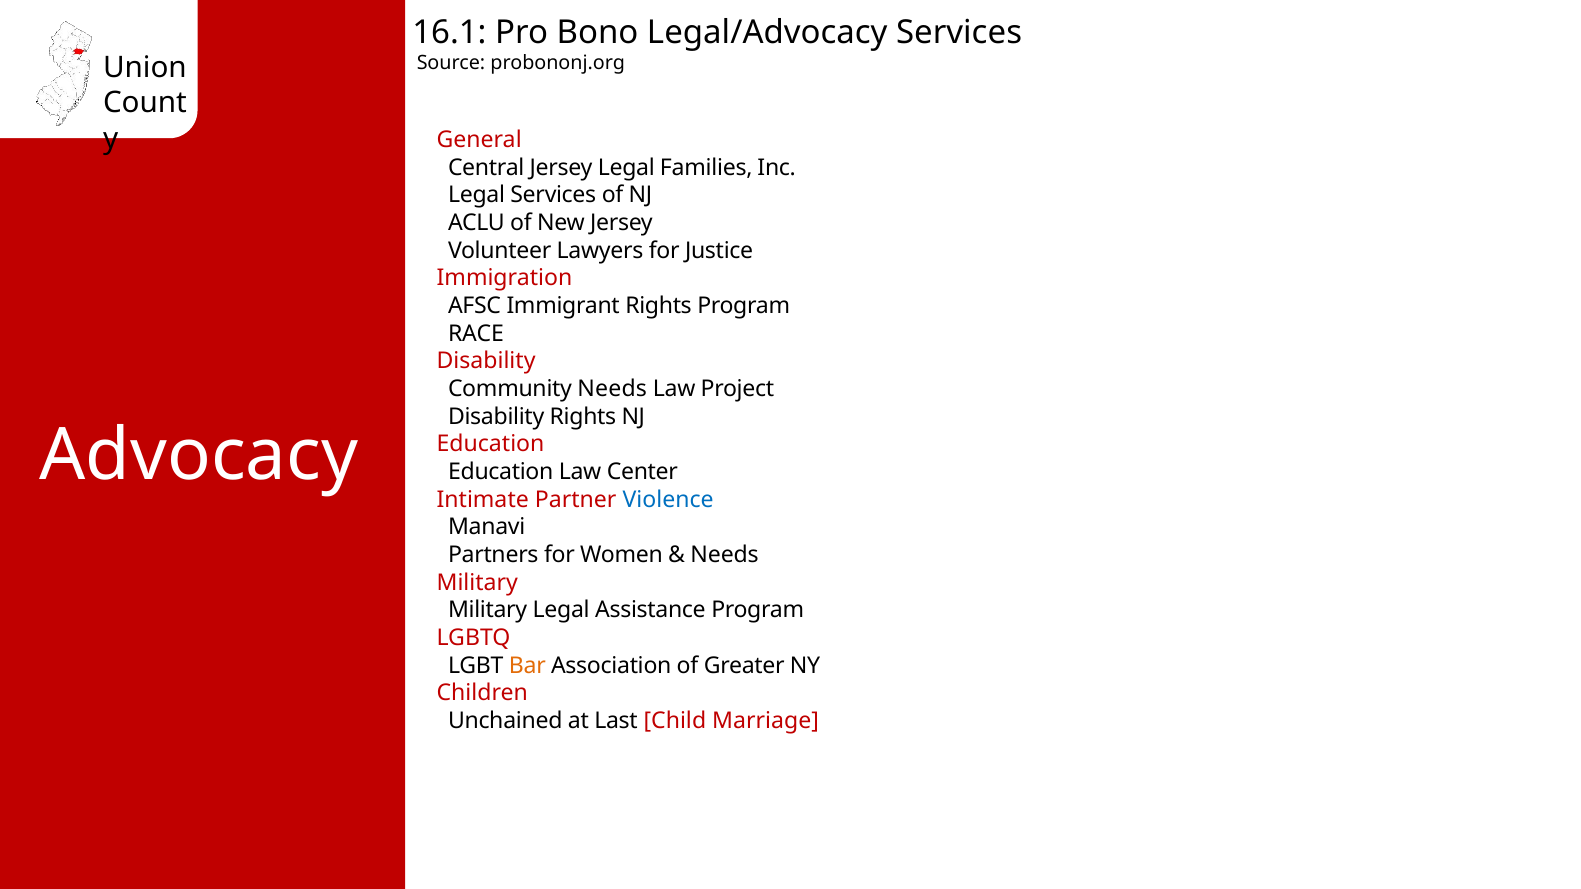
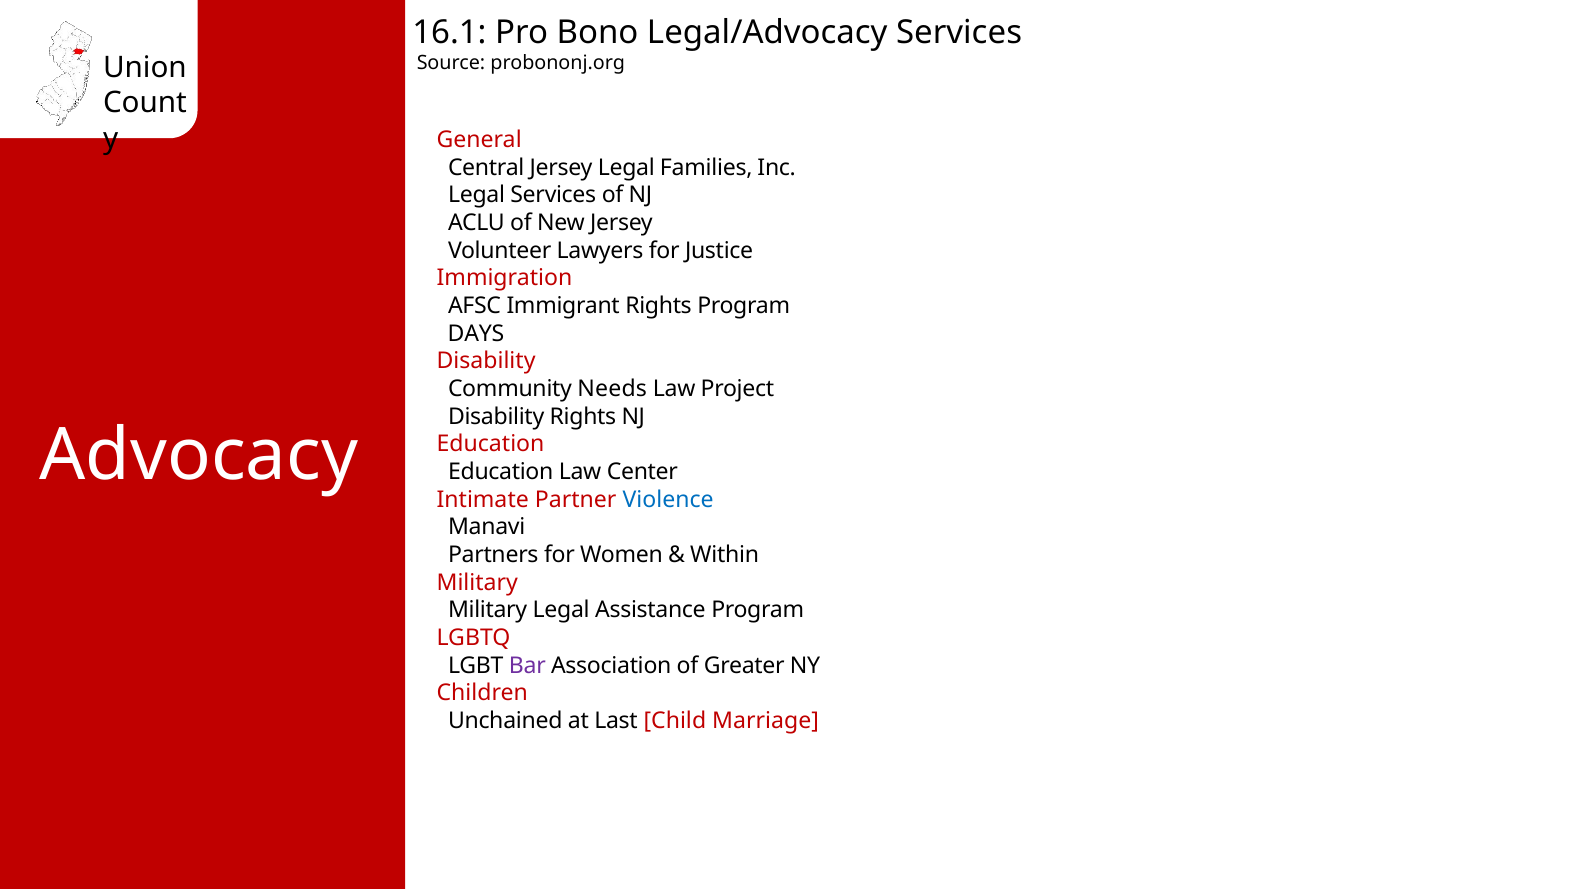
RACE: RACE -> DAYS (476, 334)
Needs: Needs -> Within (725, 555)
Bar colour: orange -> purple (527, 666)
